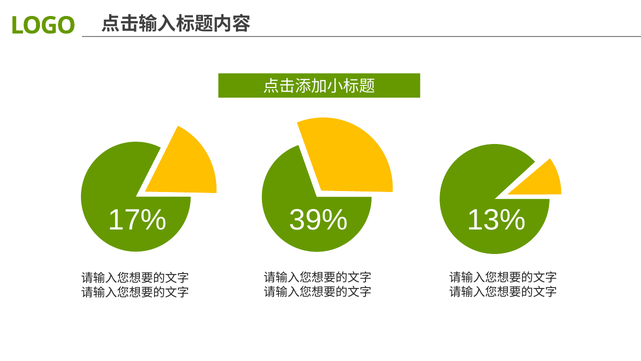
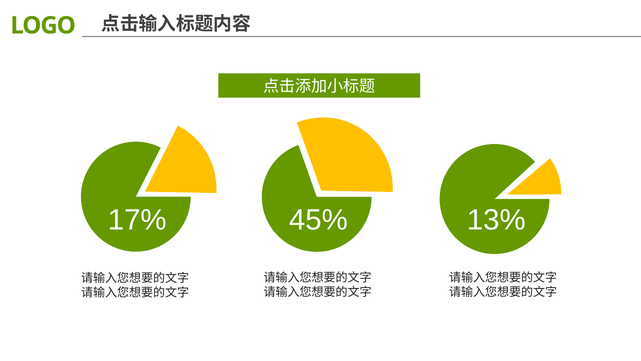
39%: 39% -> 45% (318, 220)
